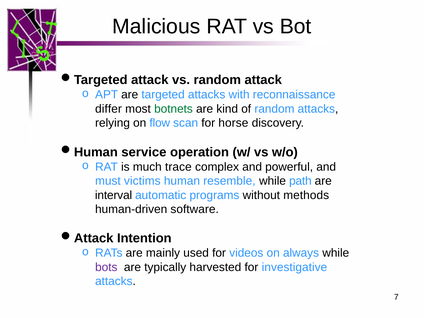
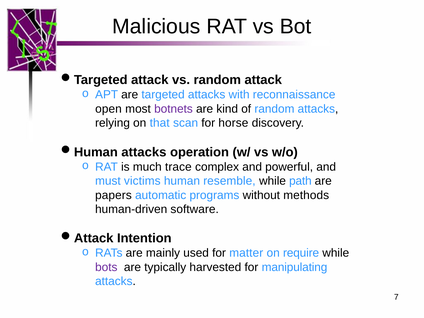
differ: differ -> open (109, 109)
botnets colour: green -> purple (173, 109)
flow: flow -> that (160, 123)
service: service -> attacks (144, 152)
interval: interval -> papers (113, 195)
videos: videos -> matter (246, 253)
always: always -> require (301, 253)
investigative: investigative -> manipulating (295, 267)
